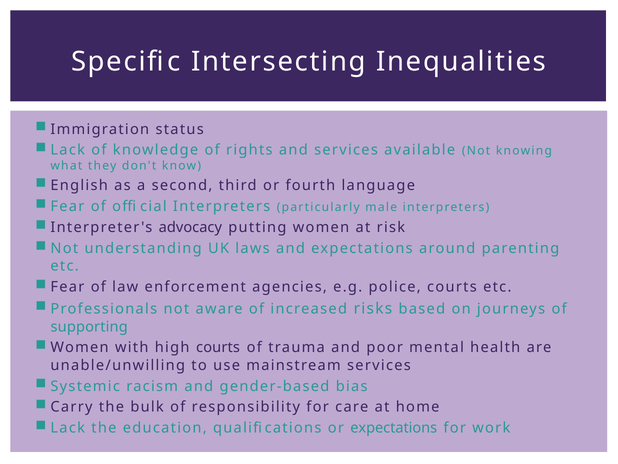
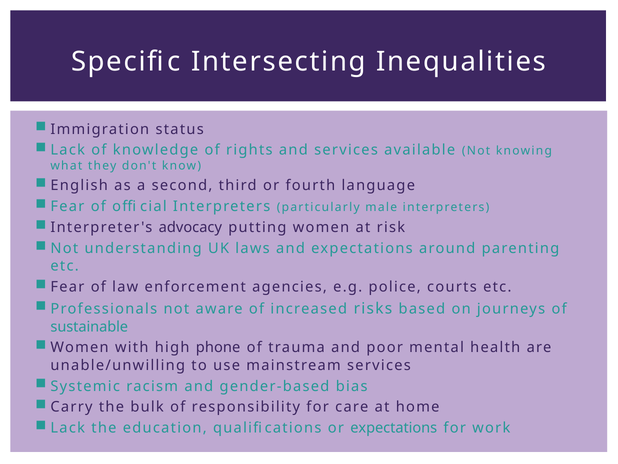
supporting: supporting -> sustainable (89, 326)
high courts: courts -> phone (218, 347)
